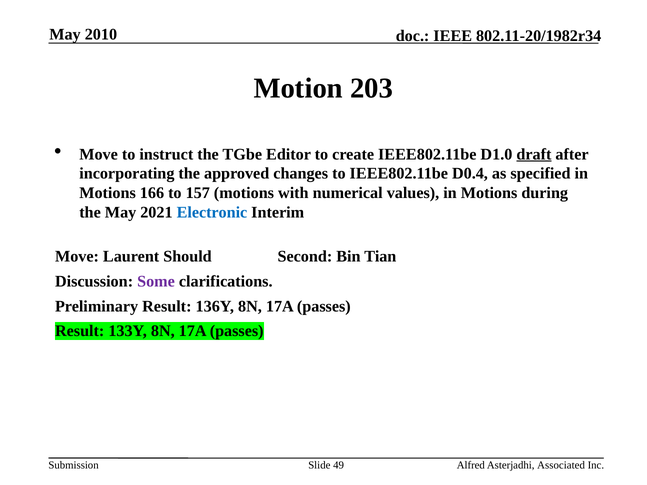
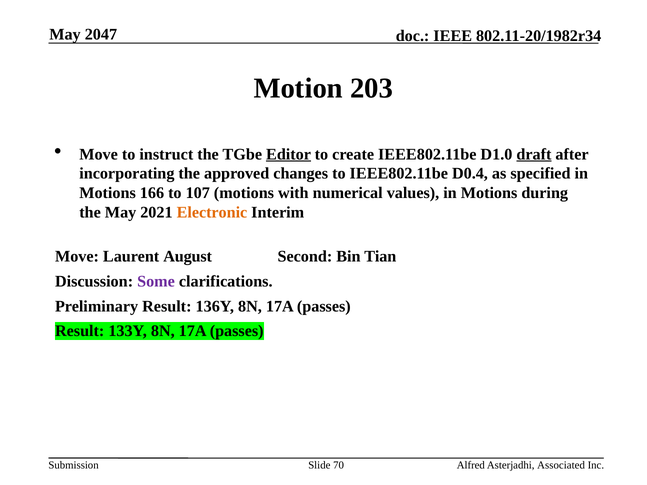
2010: 2010 -> 2047 (101, 34)
Editor underline: none -> present (289, 154)
157: 157 -> 107 (198, 193)
Electronic colour: blue -> orange (212, 213)
Should: Should -> August (188, 257)
49: 49 -> 70 (339, 465)
